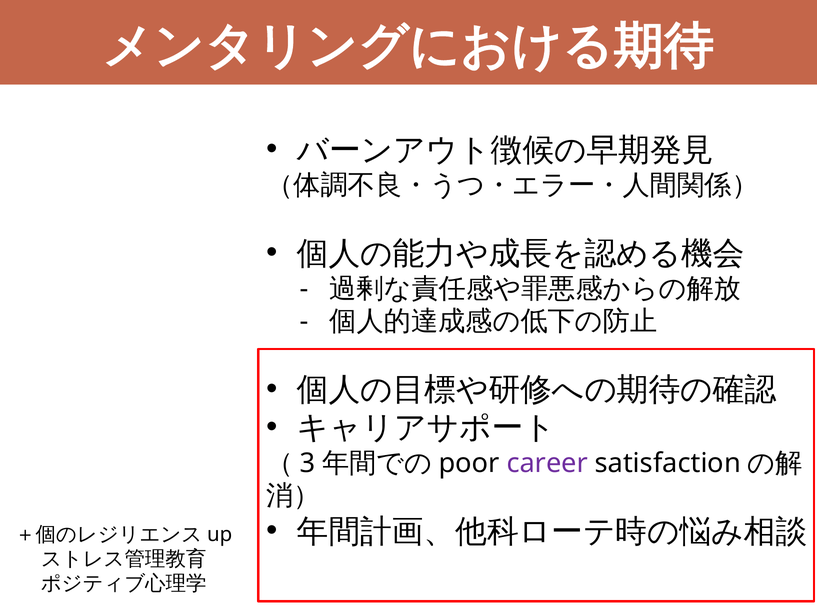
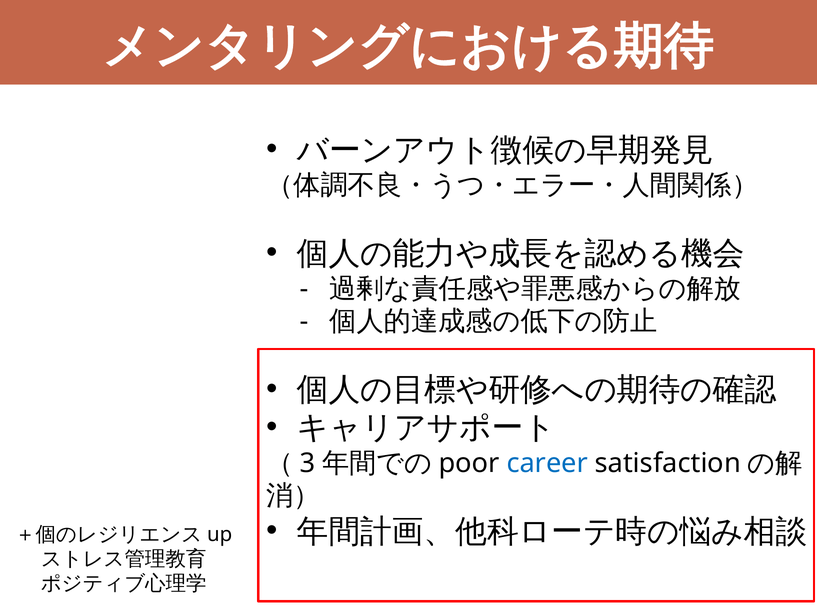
career colour: purple -> blue (547, 463)
